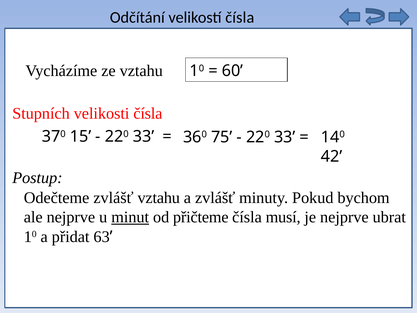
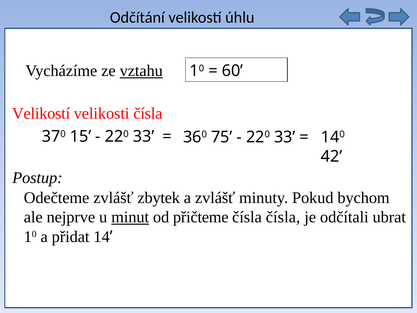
velikostí čísla: čísla -> úhlu (240, 17)
vztahu underline: none -> present (141, 71)
Stupních: Stupních -> Velikostí (41, 113)
zvlášť vztahu: vztahu -> zbytek (159, 198)
čísla musí: musí -> čísla (283, 217)
je nejprve: nejprve -> odčítali (344, 217)
63: 63 -> 14 (102, 236)
